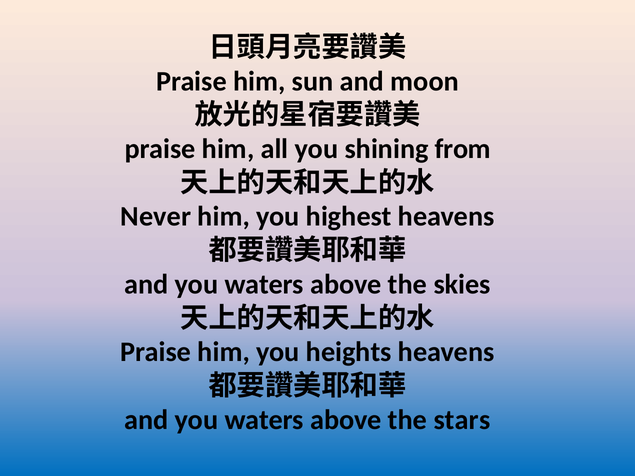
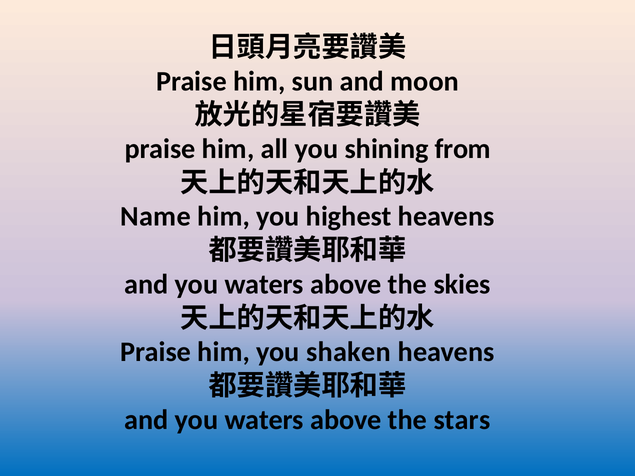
Never: Never -> Name (156, 217)
heights: heights -> shaken (349, 352)
